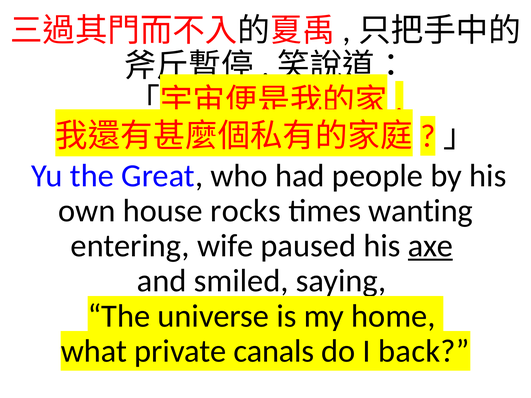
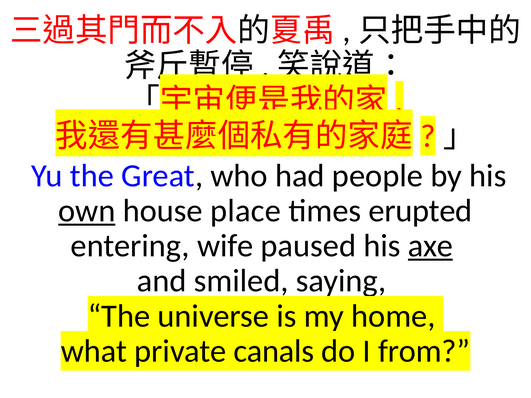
own underline: none -> present (87, 211)
rocks: rocks -> place (245, 211)
wanting: wanting -> erupted (420, 211)
back: back -> from (424, 351)
